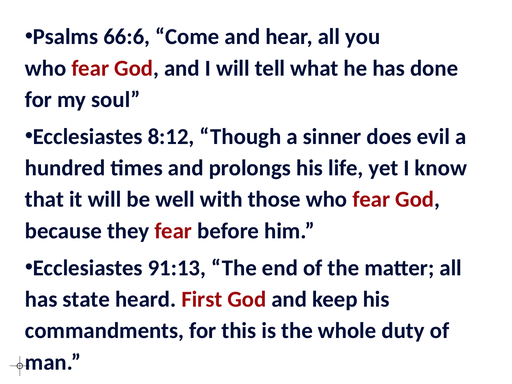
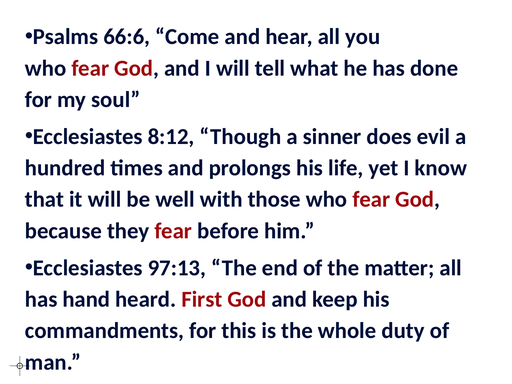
91:13: 91:13 -> 97:13 (177, 268)
state: state -> hand (86, 299)
